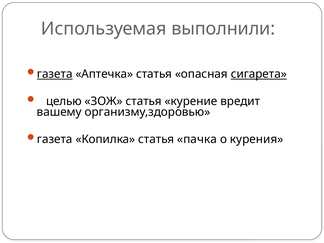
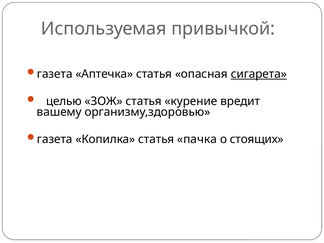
выполнили: выполнили -> привычкой (223, 29)
газета underline: present -> none (55, 74)
курения: курения -> стоящих (257, 139)
